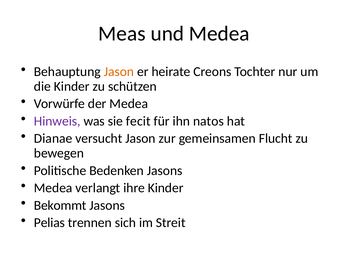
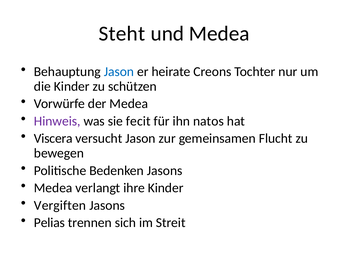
Meas: Meas -> Steht (122, 34)
Jason colour: orange -> blue (119, 72)
Dianae: Dianae -> Viscera (53, 139)
Bekommt: Bekommt -> Vergiften (60, 205)
